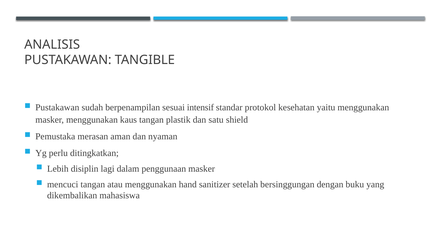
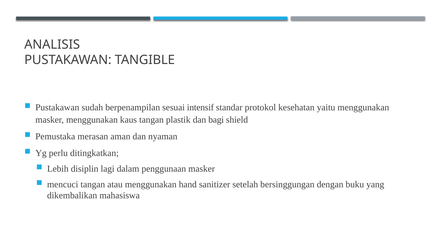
satu: satu -> bagi (216, 120)
